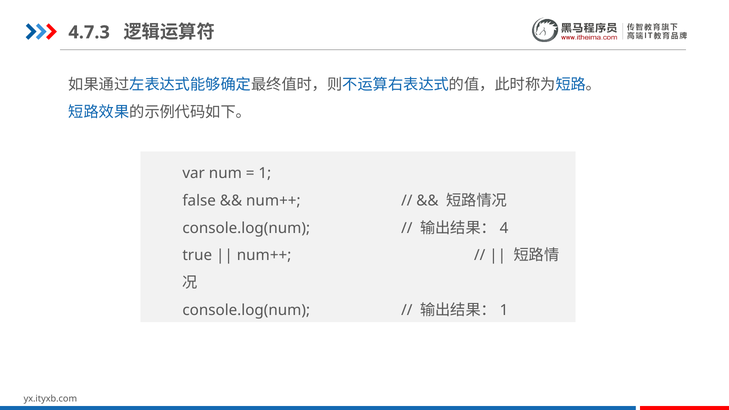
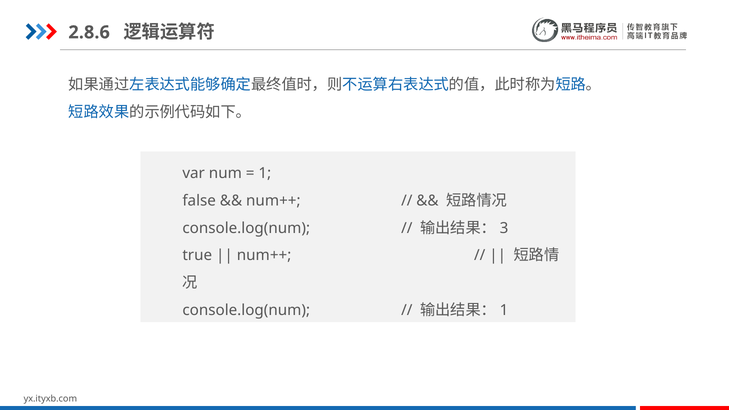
4.7.3: 4.7.3 -> 2.8.6 (89, 32)
4: 4 -> 3 (504, 228)
